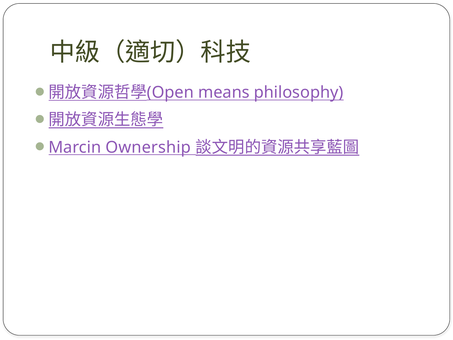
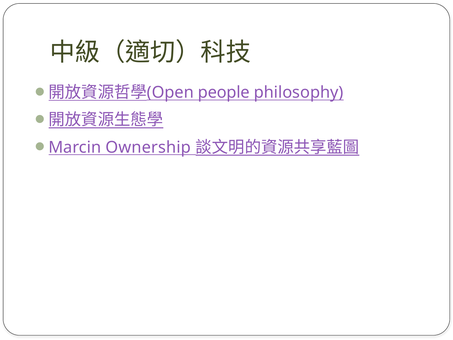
means: means -> people (224, 92)
